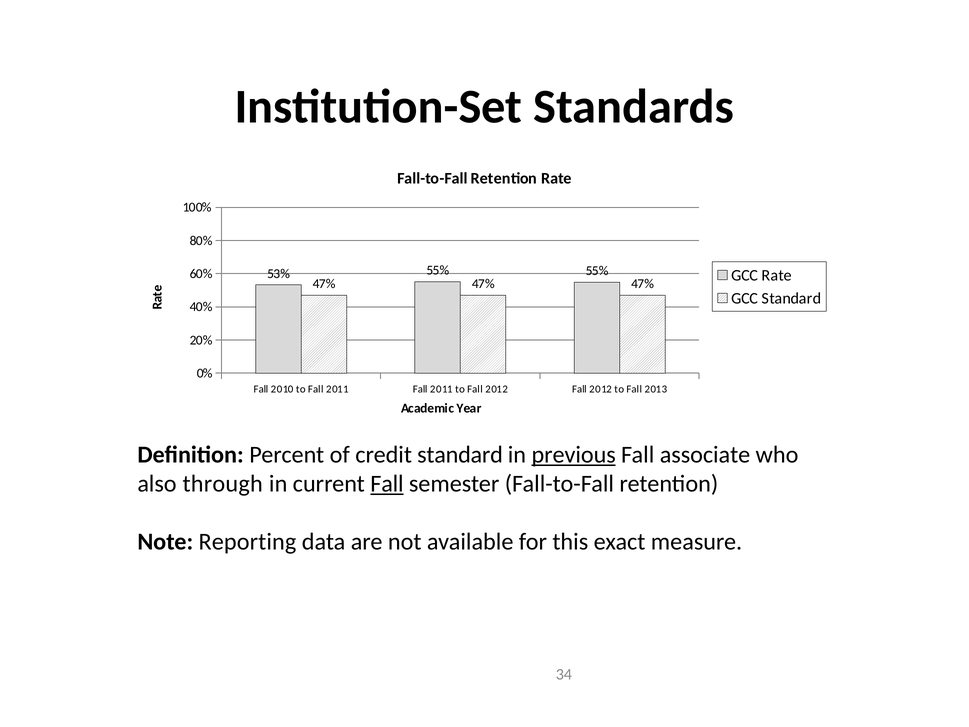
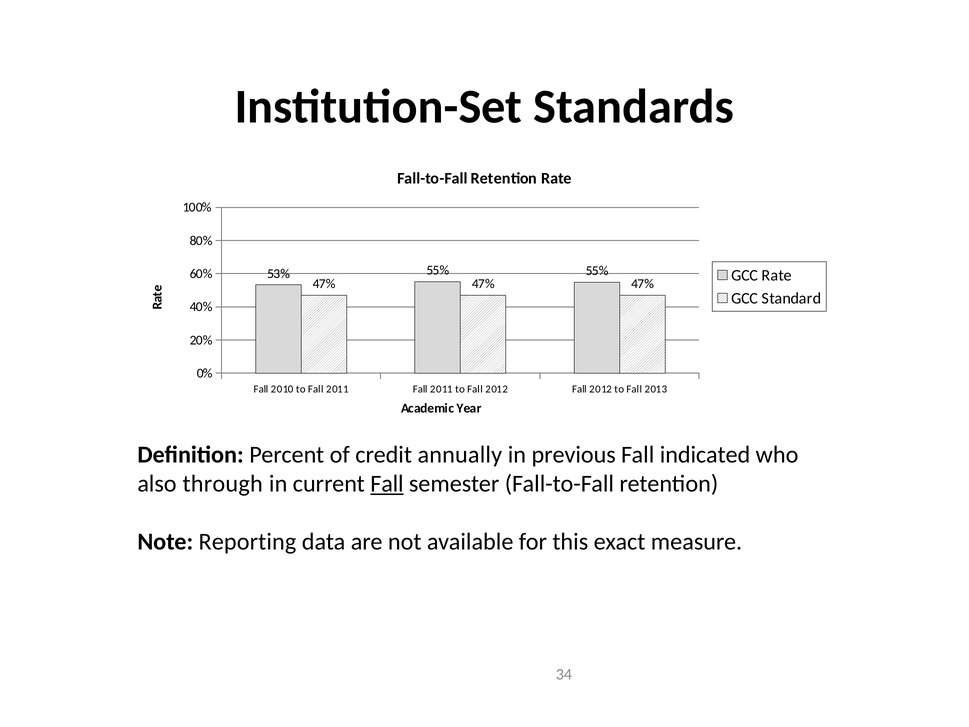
credit standard: standard -> annually (460, 454)
previous underline: present -> none (574, 454)
associate: associate -> indicated (705, 454)
